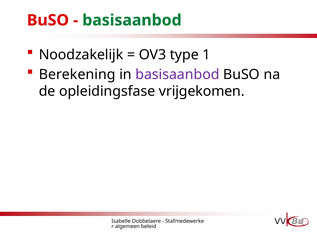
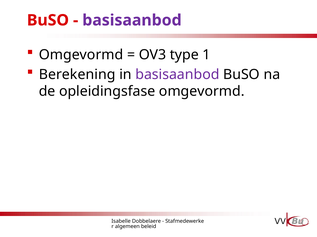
basisaanbod colour: green -> purple (132, 20)
Noodzakelijk: Noodzakelijk -> Omgevormd (81, 55)
opleidingsfase vrijgekomen: vrijgekomen -> omgevormd (202, 92)
